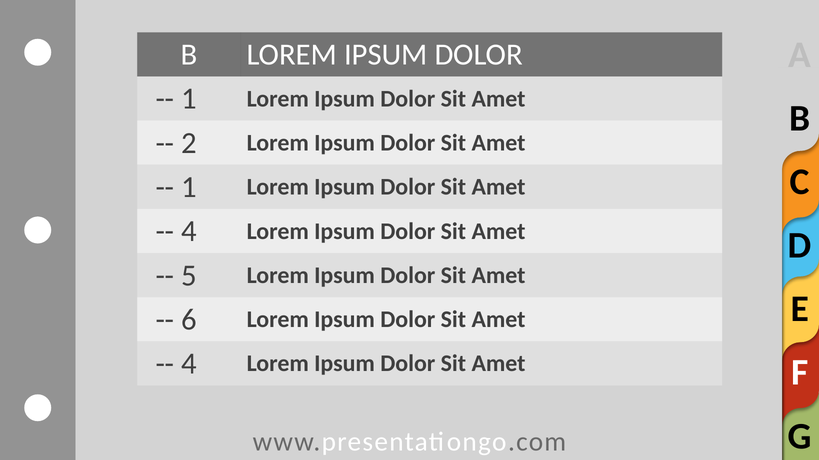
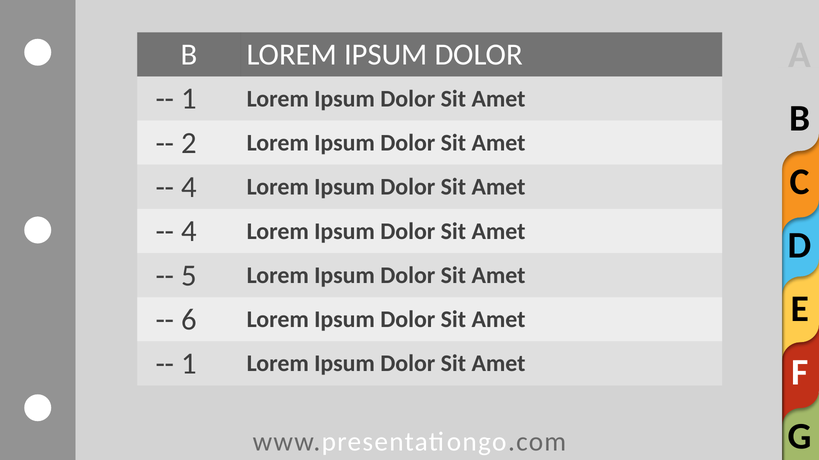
1: 1 -> 4 (189, 187)
4: 4 -> 1 (189, 364)
